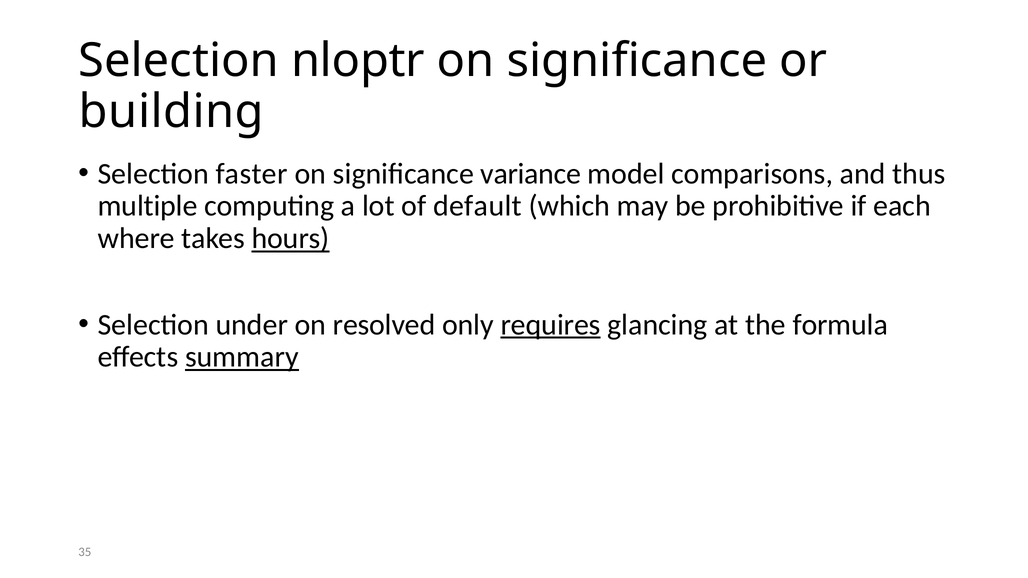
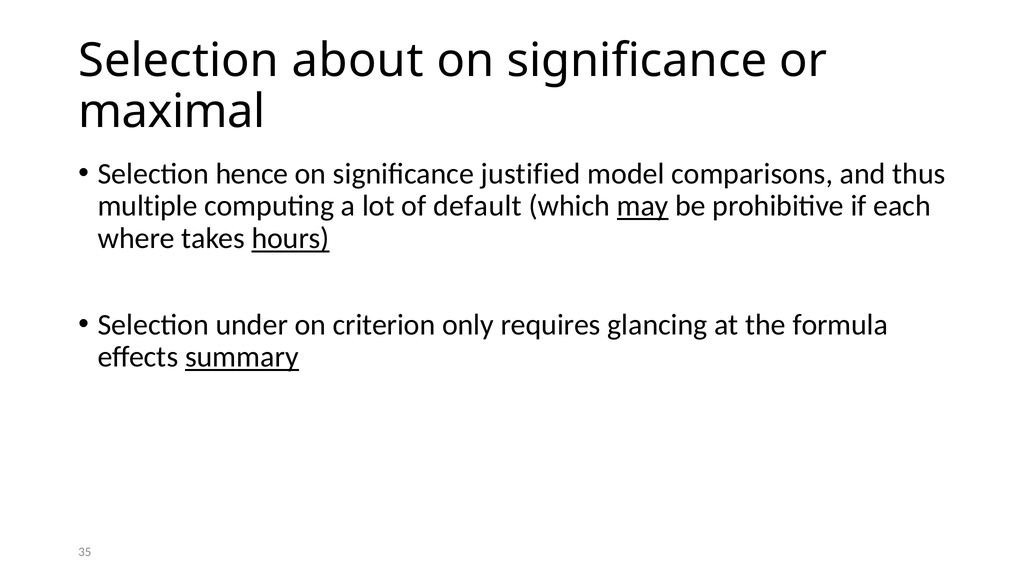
nloptr: nloptr -> about (358, 61)
building: building -> maximal (172, 112)
faster: faster -> hence (252, 174)
variance: variance -> justified (531, 174)
may underline: none -> present (643, 206)
resolved: resolved -> criterion (384, 325)
requires underline: present -> none (551, 325)
